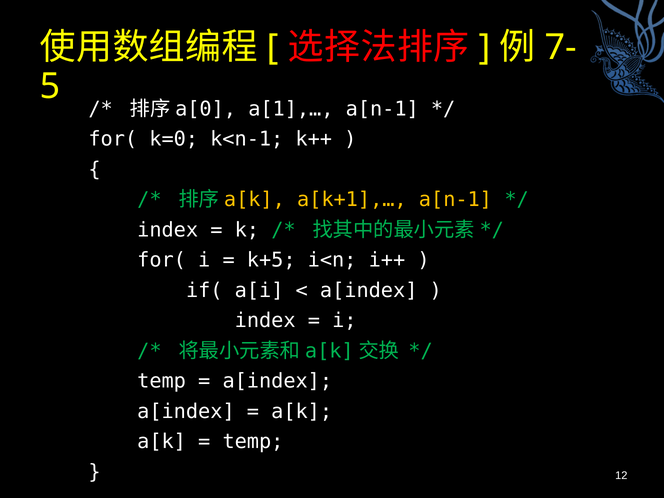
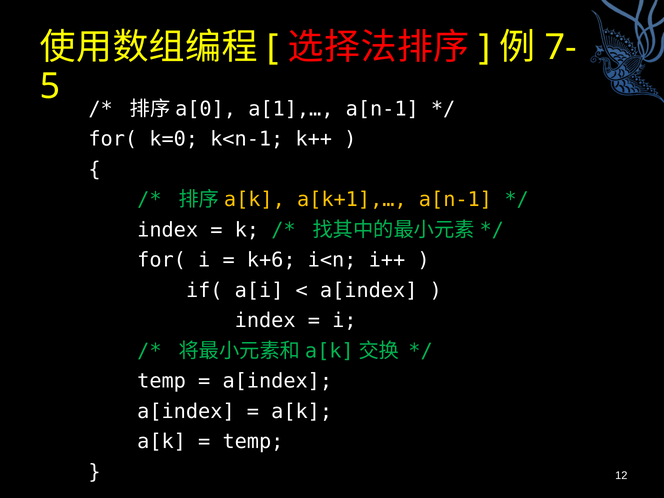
k+5: k+5 -> k+6 (271, 260)
